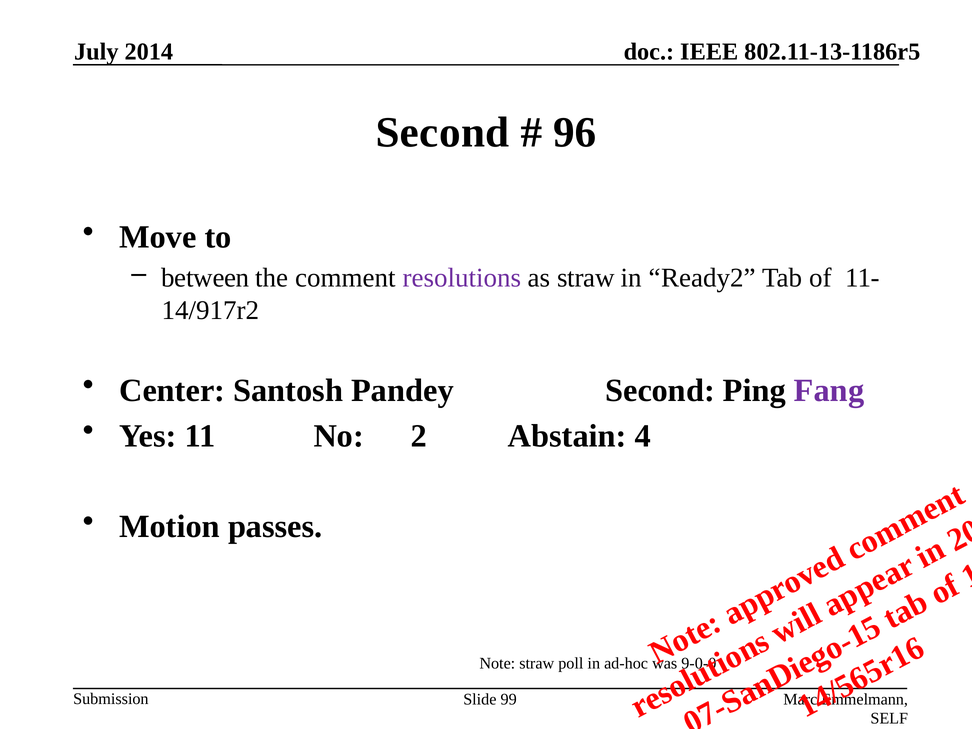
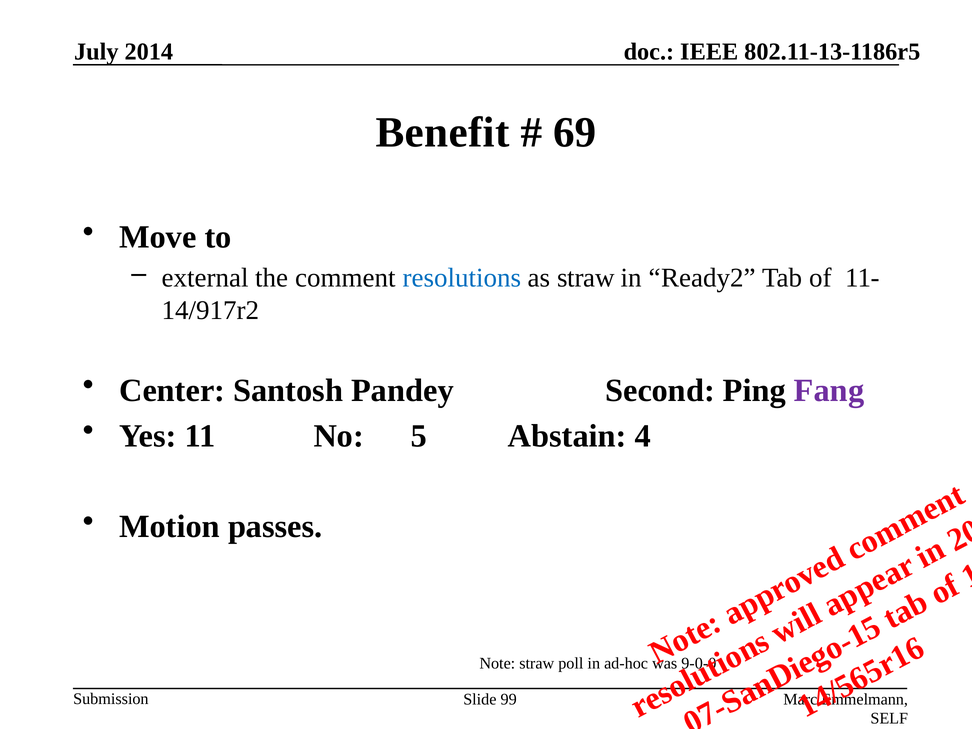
Second: Second -> Benefit (443, 133)
96: 96 -> 69 (575, 133)
between: between -> external (205, 278)
resolutions colour: purple -> blue (462, 278)
No 2: 2 -> 5 (419, 436)
